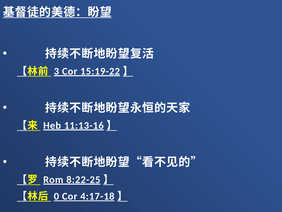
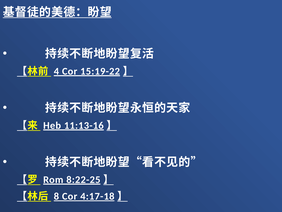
3: 3 -> 4 (56, 71)
0: 0 -> 8 (56, 196)
